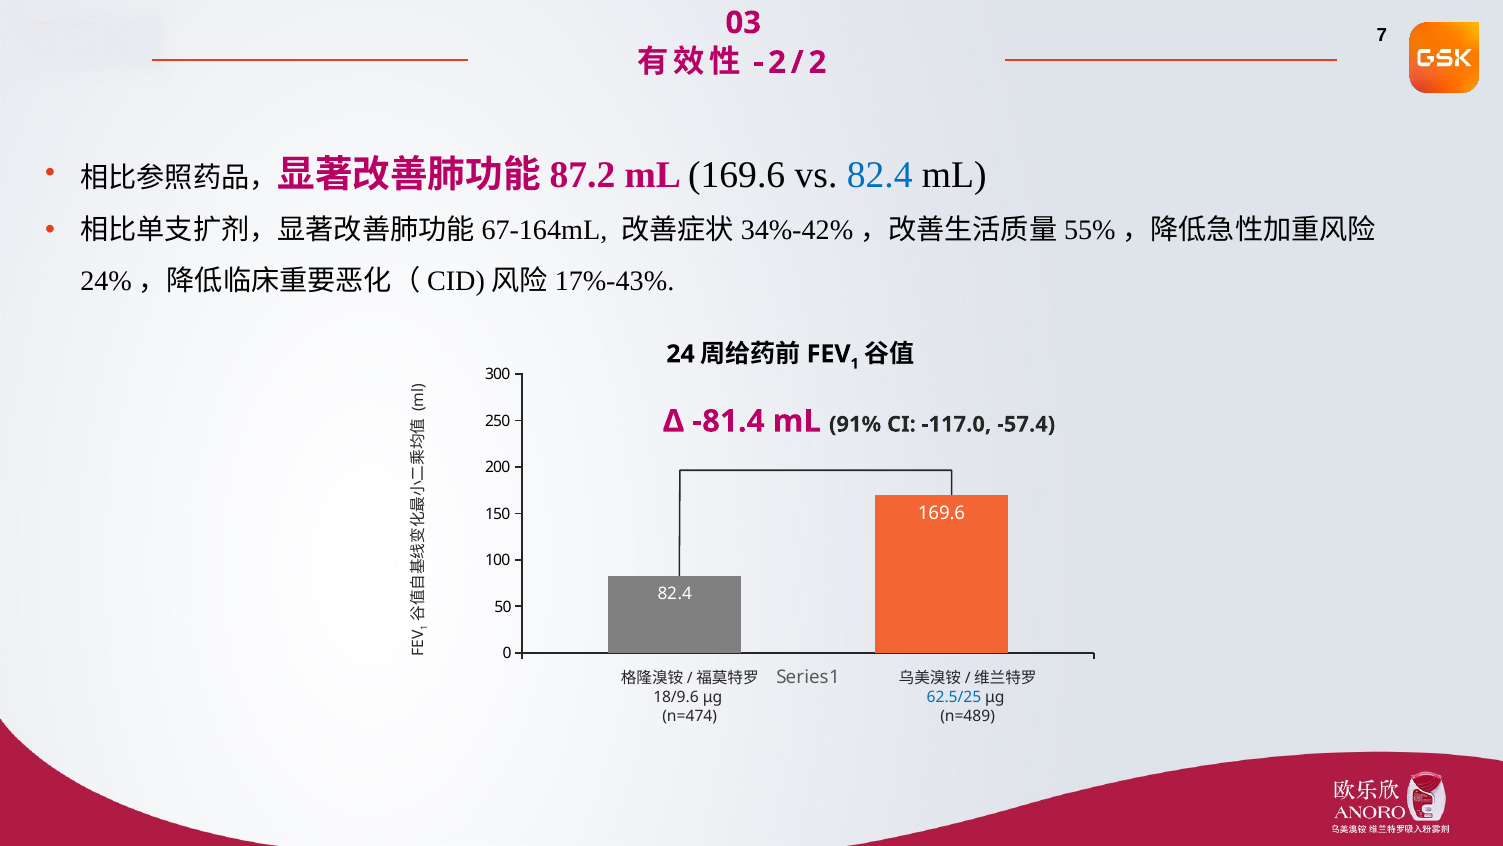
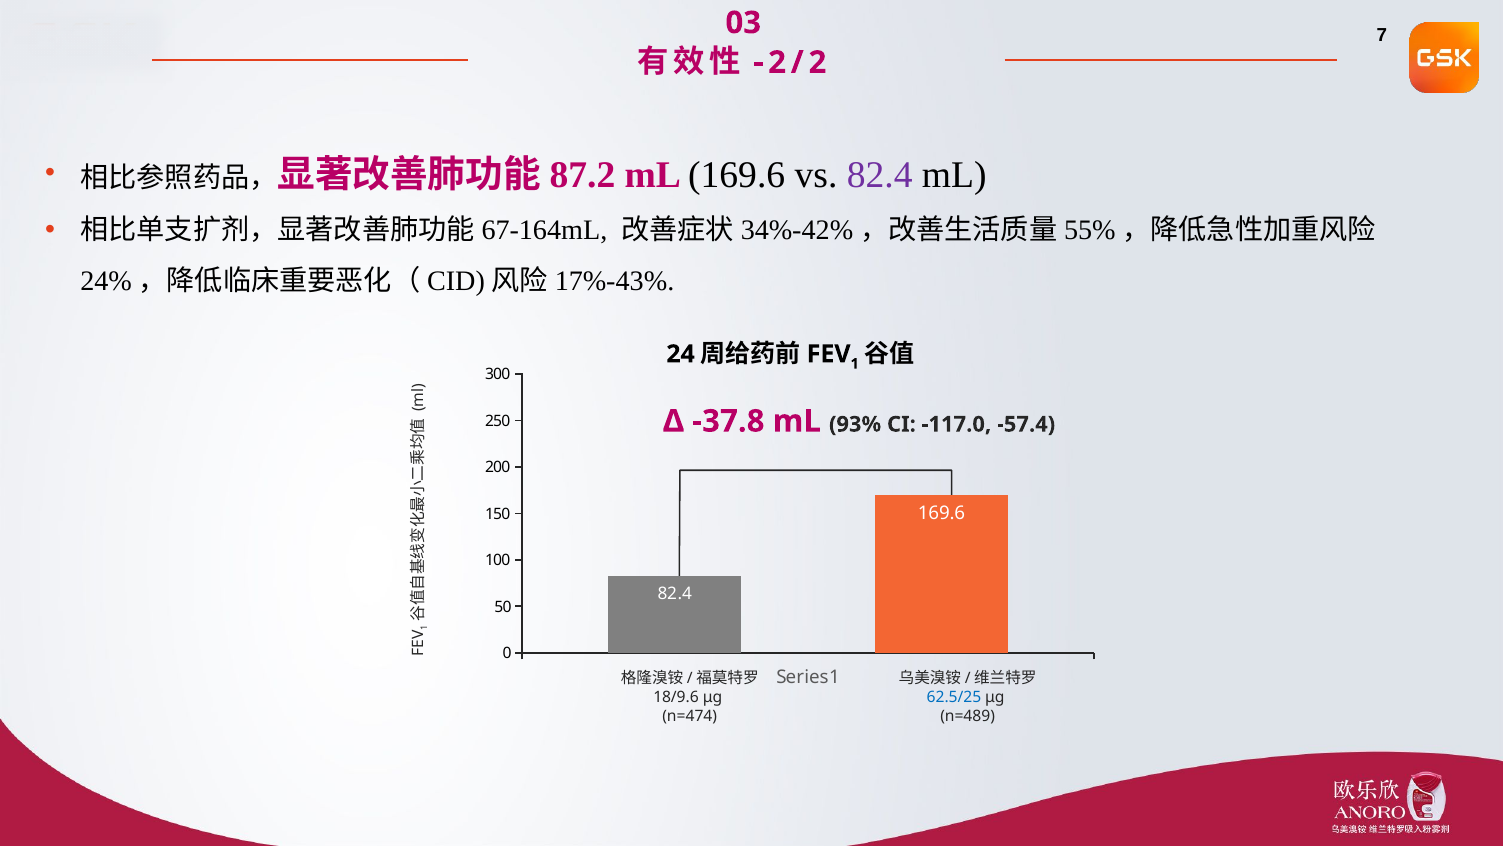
82.4 colour: blue -> purple (880, 175)
-81.4: -81.4 -> -37.8 (728, 421)
91%: 91% -> 93% (855, 424)
